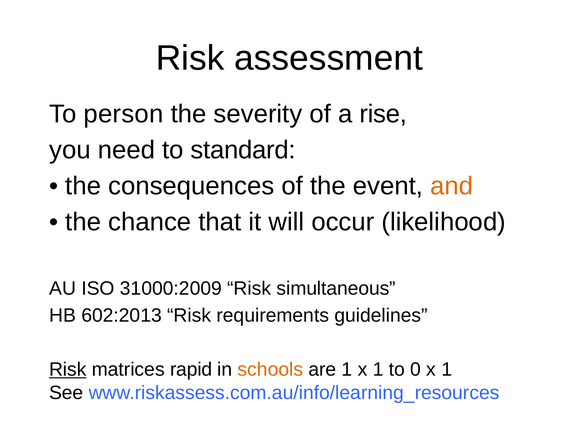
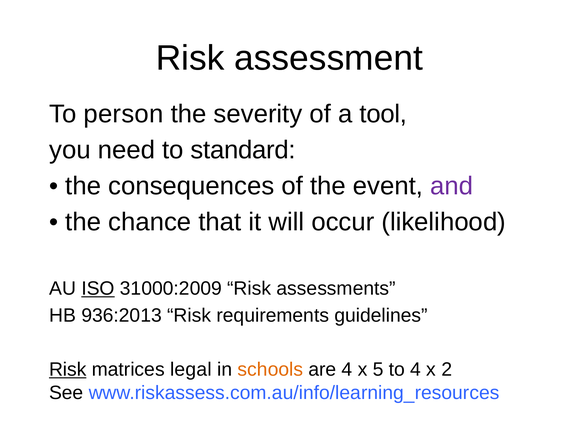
rise: rise -> tool (383, 114)
and colour: orange -> purple (452, 186)
ISO underline: none -> present (98, 289)
simultaneous: simultaneous -> assessments (336, 289)
602:2013: 602:2013 -> 936:2013 (122, 316)
rapid: rapid -> legal (191, 370)
are 1: 1 -> 4 (347, 370)
1: 1 -> 5 (378, 370)
to 0: 0 -> 4 (416, 370)
1: 1 -> 2 (447, 370)
